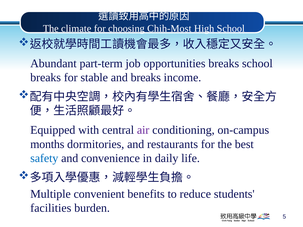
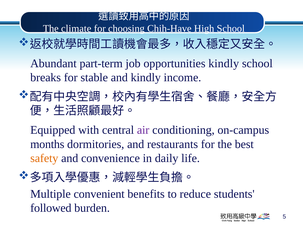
Chih-Most: Chih-Most -> Chih-Have (169, 29)
opportunities breaks: breaks -> kindly (224, 63)
and breaks: breaks -> kindly (146, 78)
safety colour: blue -> orange (44, 158)
facilities: facilities -> followed (51, 208)
